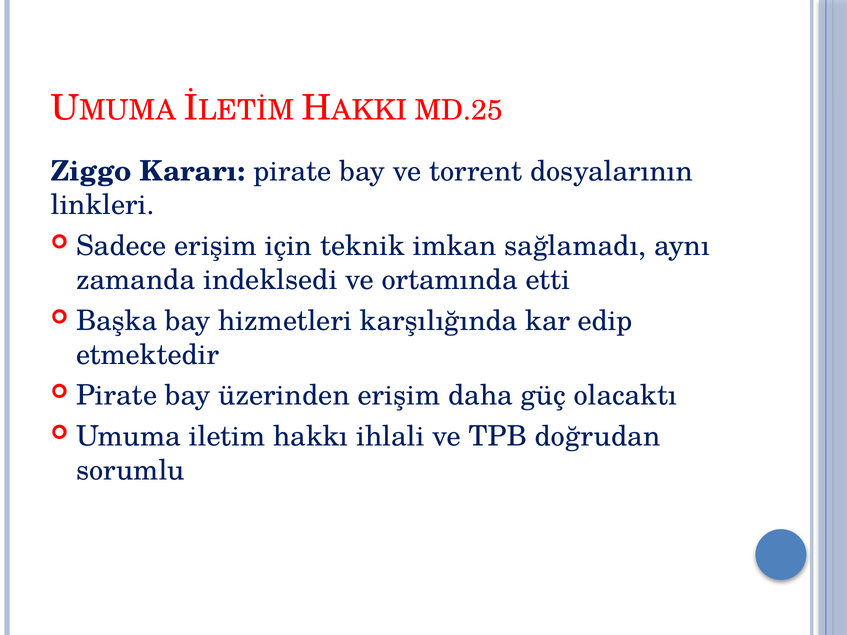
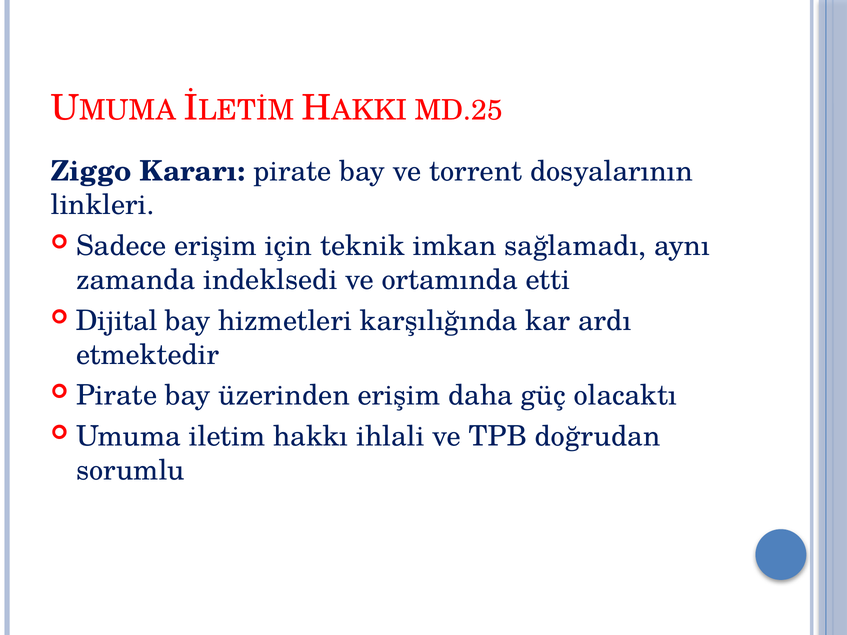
Başka: Başka -> Dijital (117, 321)
edip: edip -> ardı (605, 321)
